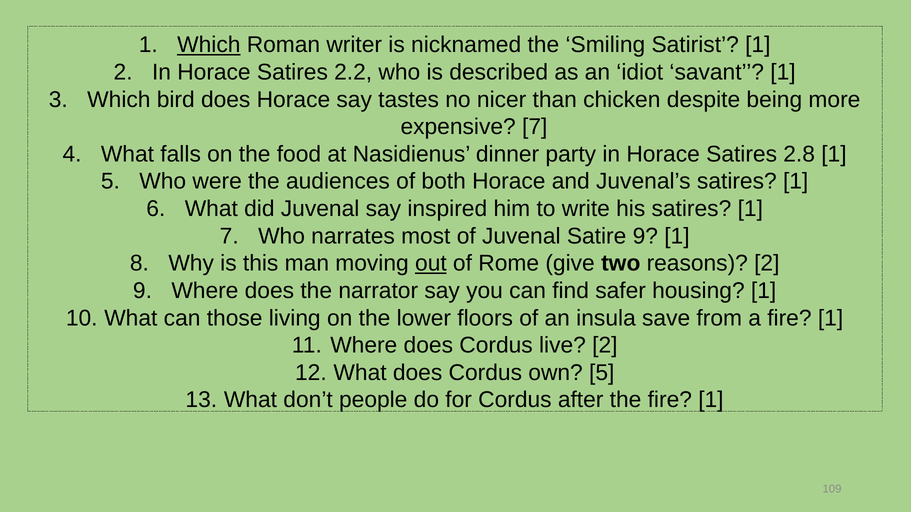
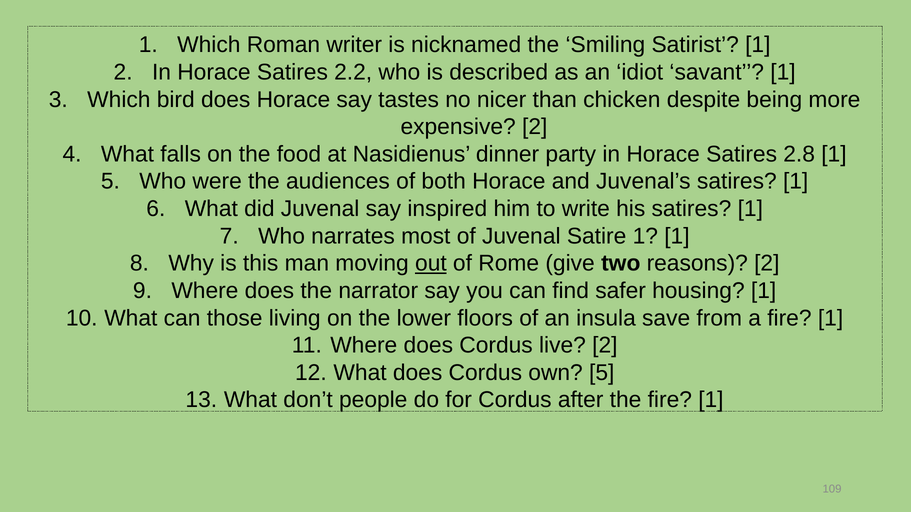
Which underline: present -> none (209, 45)
expensive 7: 7 -> 2 (535, 127)
Satire 9: 9 -> 1 (645, 236)
